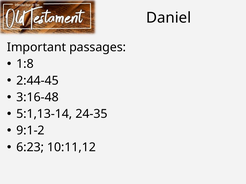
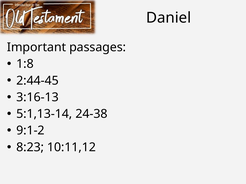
3:16-48: 3:16-48 -> 3:16-13 (37, 97)
24-35: 24-35 -> 24-38 (92, 114)
6:23: 6:23 -> 8:23 (30, 148)
